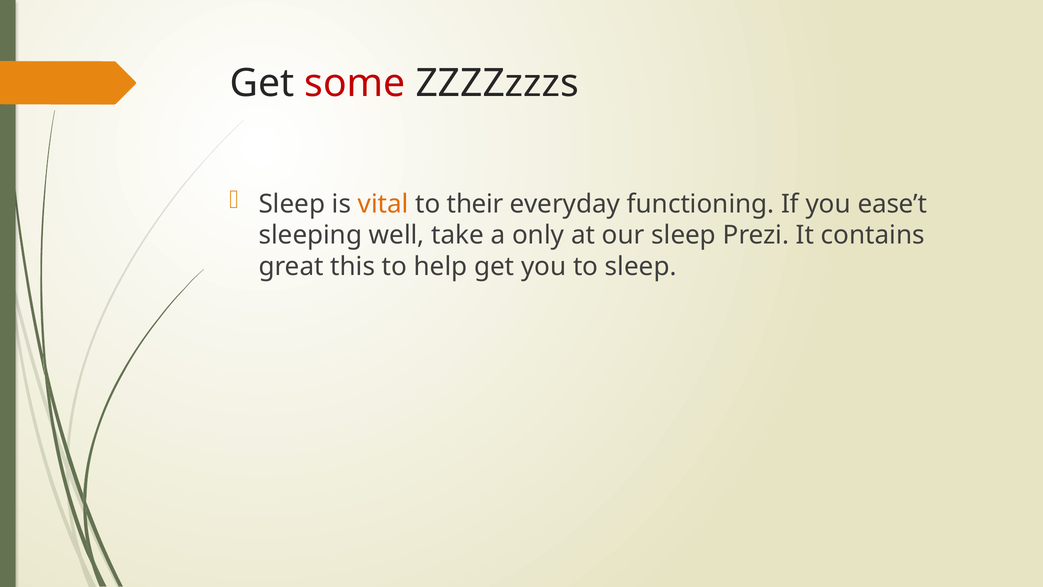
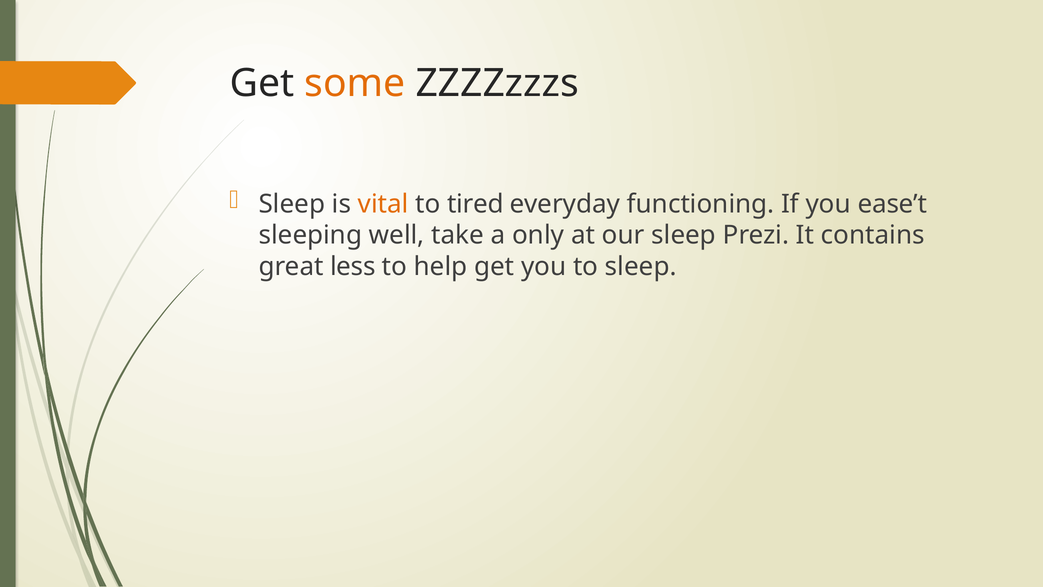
some colour: red -> orange (355, 84)
their: their -> tired (475, 204)
this: this -> less (353, 267)
